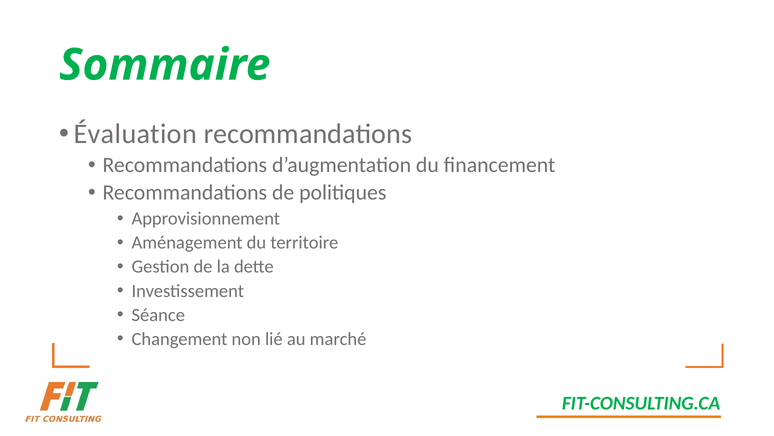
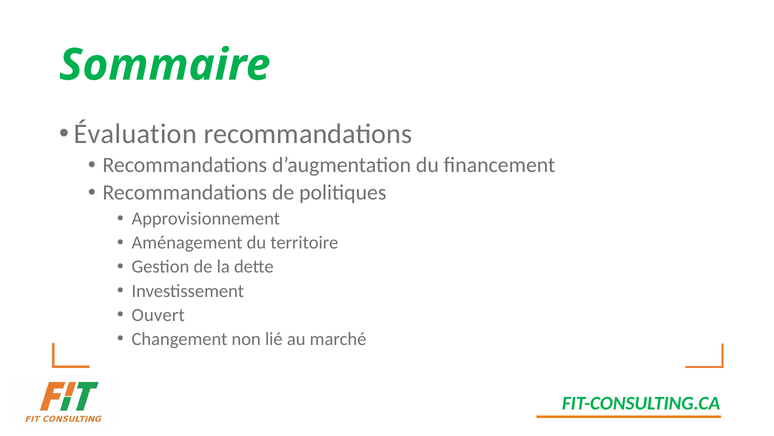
Séance: Séance -> Ouvert (158, 315)
